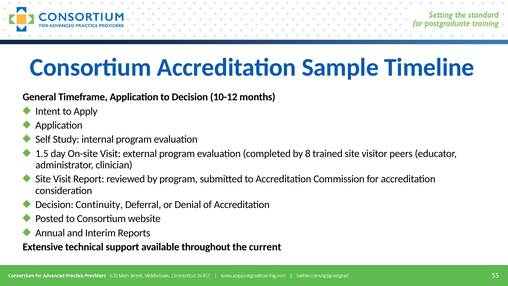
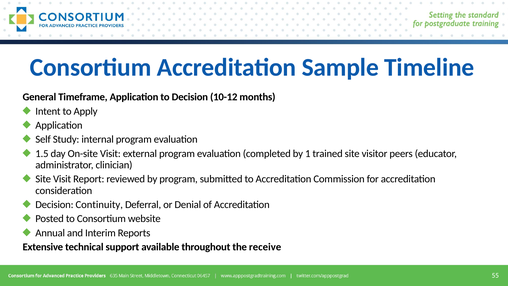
8: 8 -> 1 (308, 153)
current: current -> receive (265, 247)
